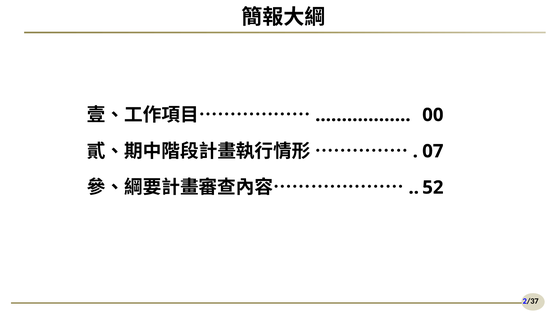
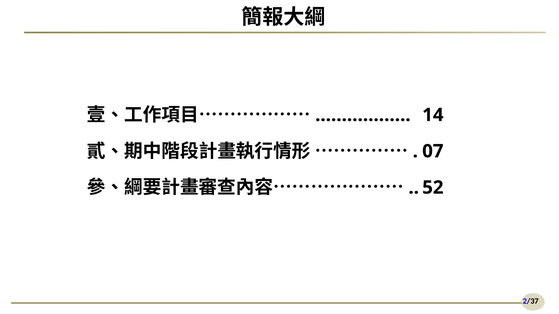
00: 00 -> 14 (433, 115)
